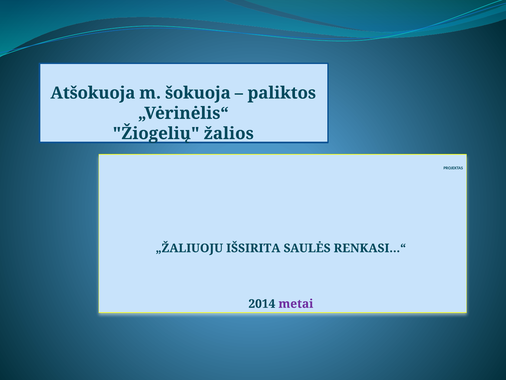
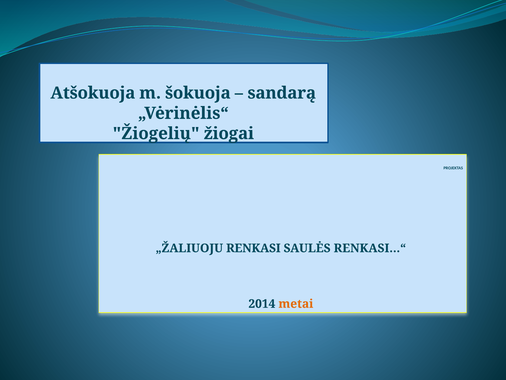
paliktos: paliktos -> sandarą (282, 93)
žalios: žalios -> žiogai (229, 133)
IŠSIRITA: IŠSIRITA -> RENKASI (253, 248)
metai colour: purple -> orange (296, 303)
